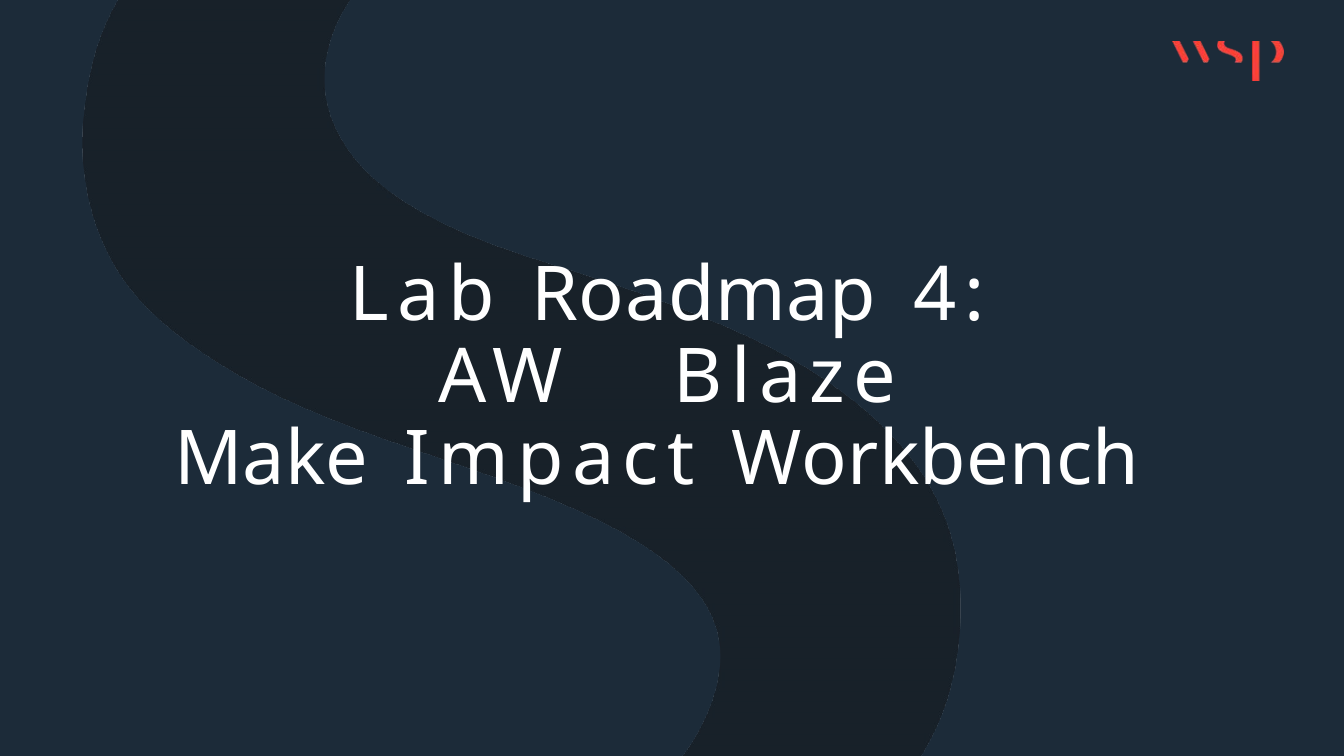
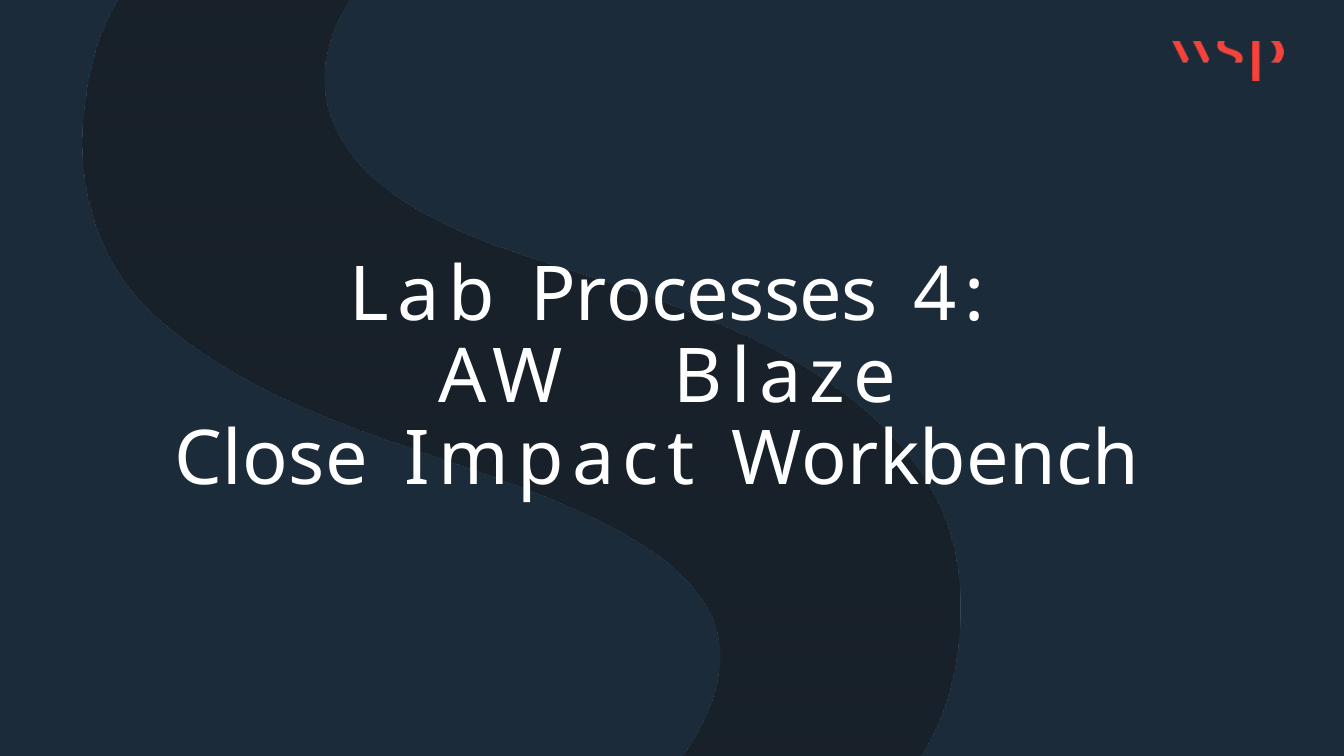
Roadmap: Roadmap -> Processes (704, 296)
Make: Make -> Close (271, 459)
